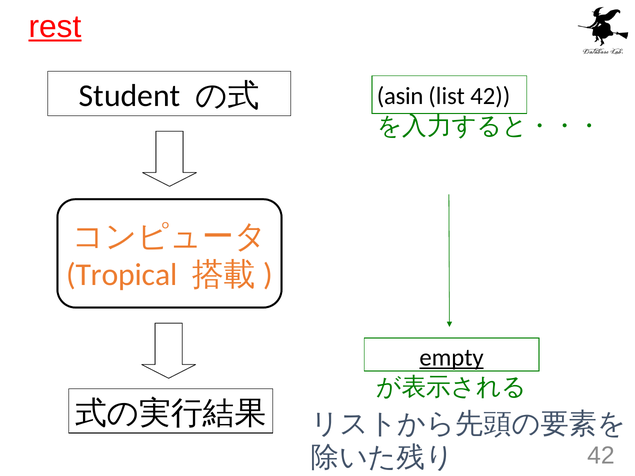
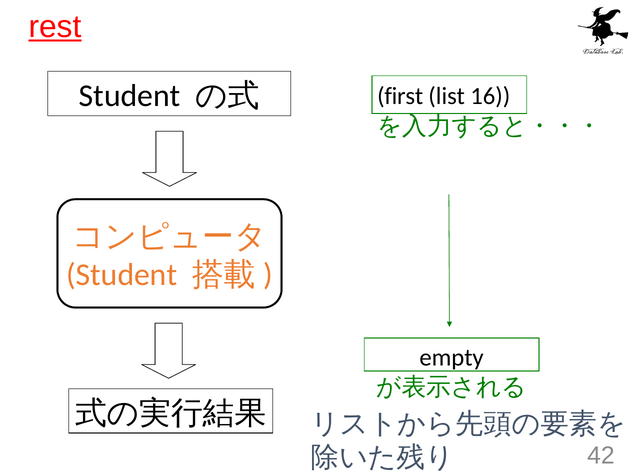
asin: asin -> first (400, 96)
list 42: 42 -> 16 (490, 96)
Tropical: Tropical -> Student (122, 275)
empty underline: present -> none (452, 358)
